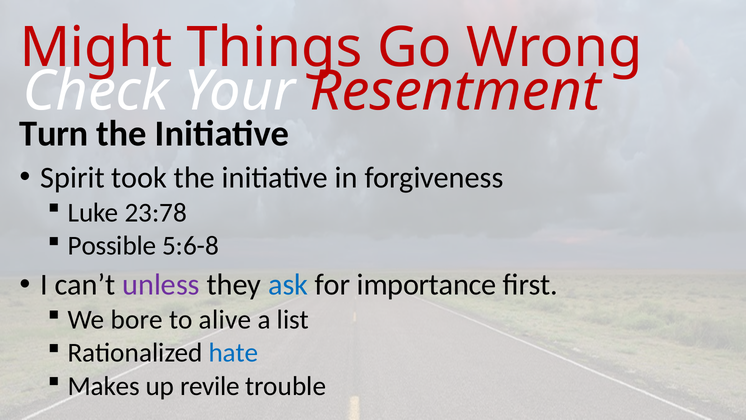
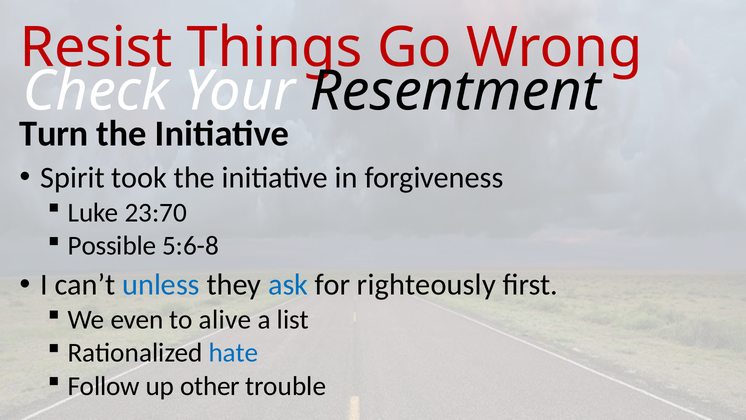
Might: Might -> Resist (96, 48)
Resentment colour: red -> black (455, 91)
23:78: 23:78 -> 23:70 (156, 212)
unless colour: purple -> blue (161, 284)
importance: importance -> righteously (426, 284)
bore: bore -> even (137, 319)
Makes: Makes -> Follow (104, 386)
revile: revile -> other (210, 386)
